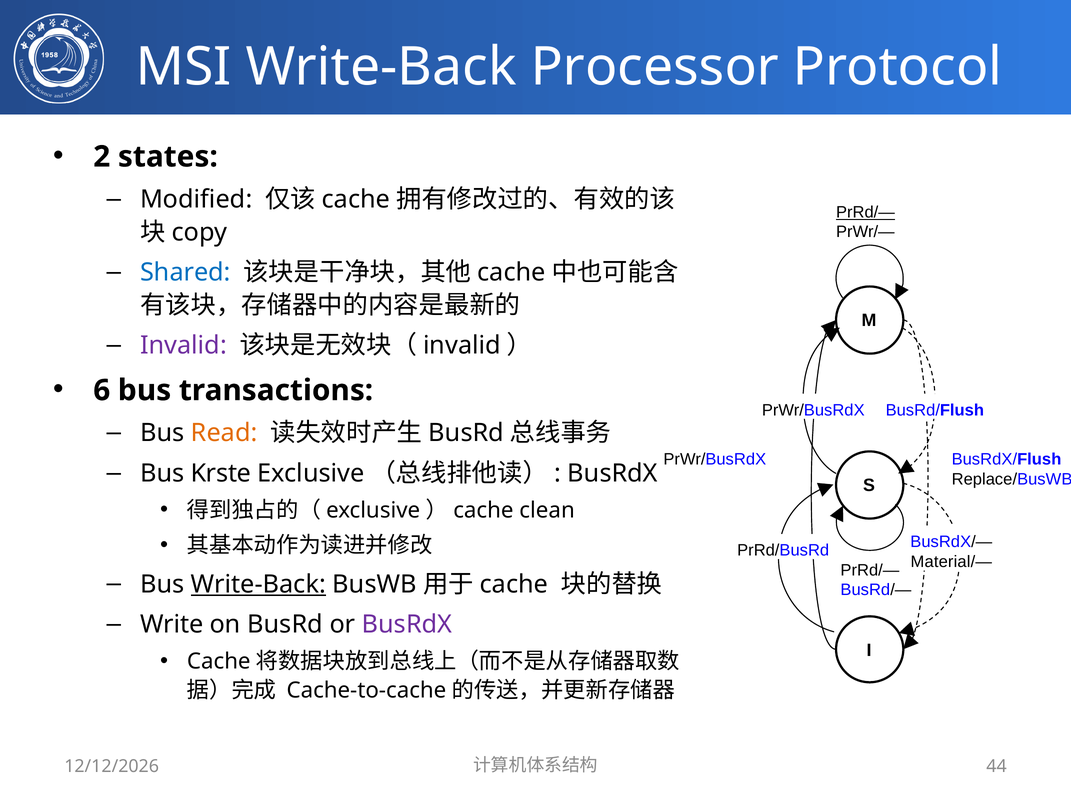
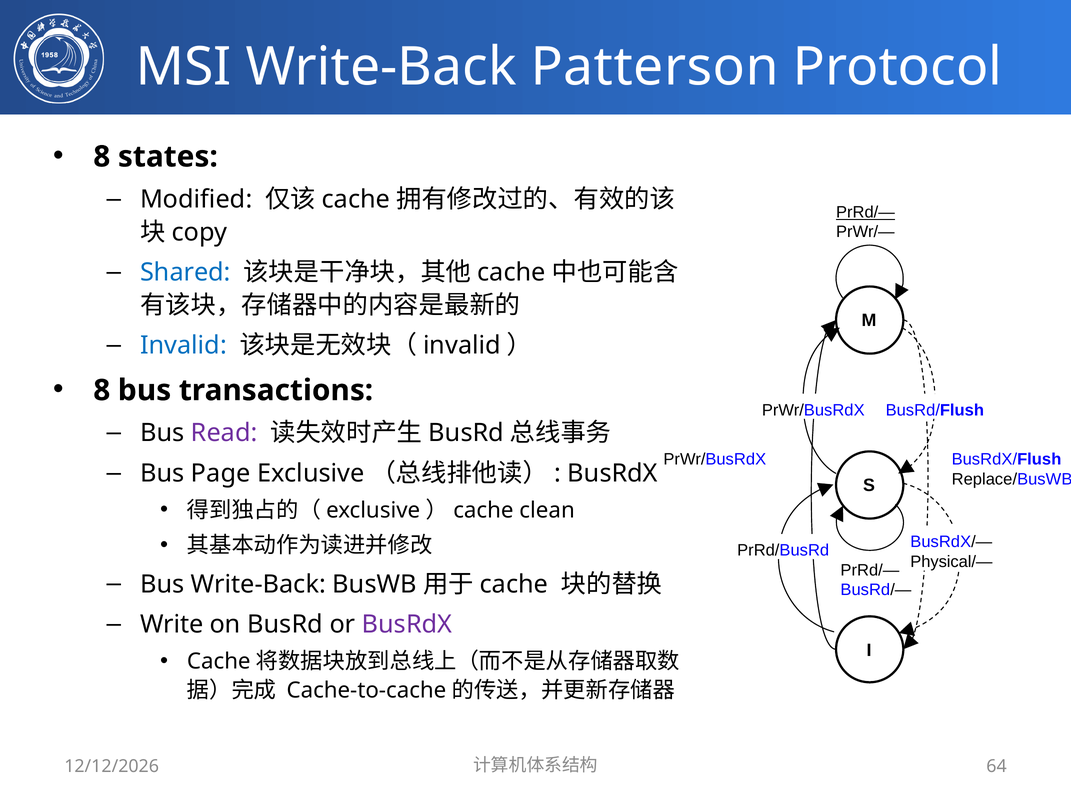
Processor: Processor -> Patterson (655, 67)
2: 2 -> 8 (102, 157)
Invalid colour: purple -> blue (183, 345)
6: 6 -> 8 (102, 390)
Read colour: orange -> purple (224, 433)
Krste: Krste -> Page (221, 473)
Material/—: Material/— -> Physical/— (951, 561)
Write-Back underline: present -> none (258, 584)
44: 44 -> 64 (997, 766)
